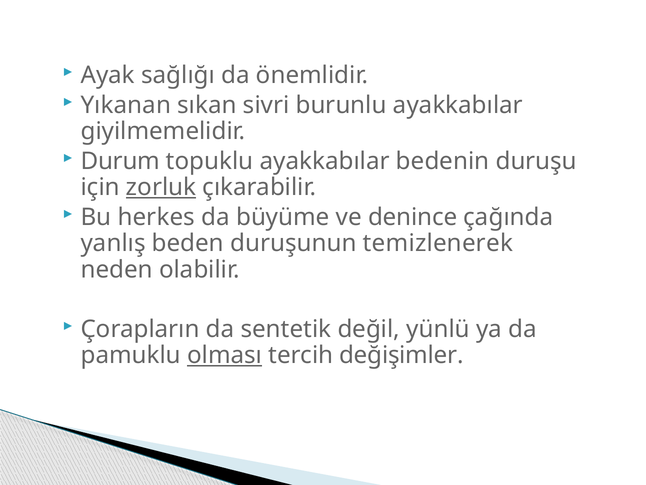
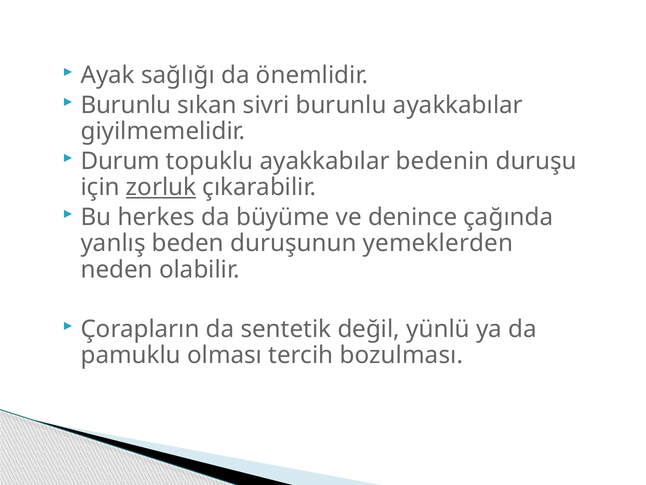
Yıkanan: Yıkanan -> Burunlu (126, 105)
temizlenerek: temizlenerek -> yemeklerden (438, 243)
olması underline: present -> none (225, 355)
değişimler: değişimler -> bozulması (401, 355)
